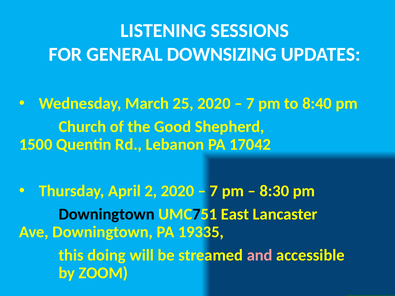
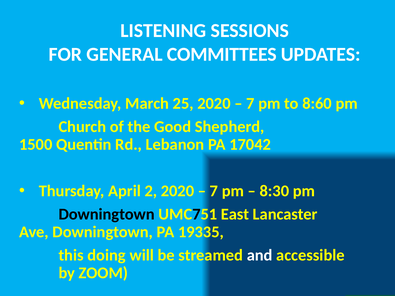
DOWNSIZING: DOWNSIZING -> COMMITTEES (222, 54)
8:40: 8:40 -> 8:60 (317, 103)
and colour: pink -> white (260, 255)
